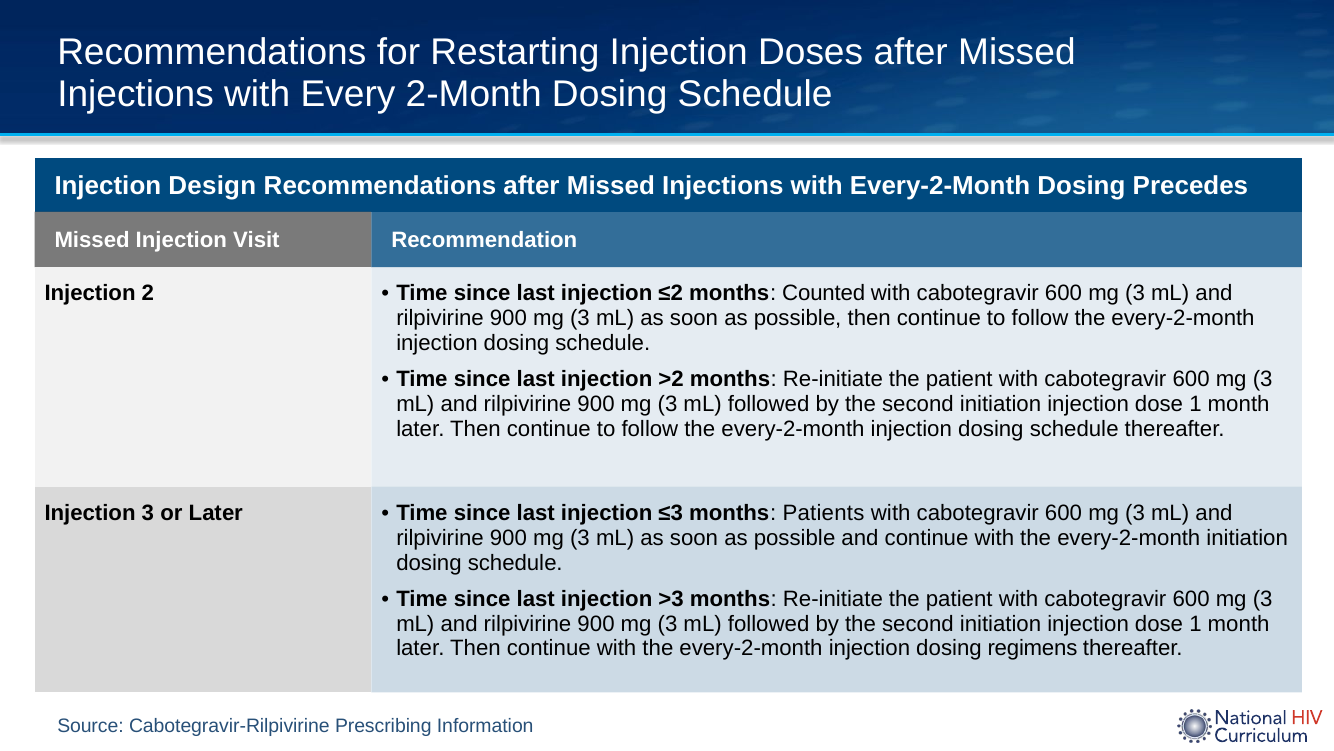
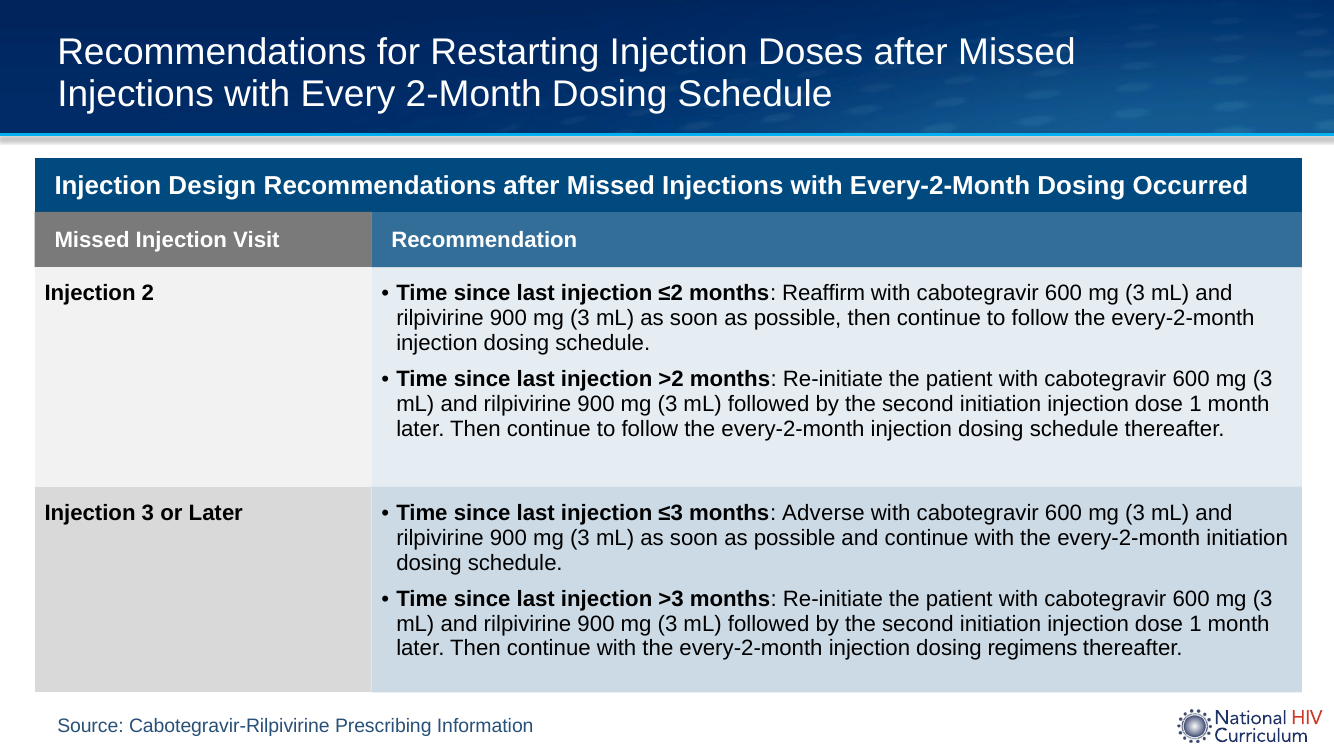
Precedes: Precedes -> Occurred (1190, 185)
Counted: Counted -> Reaffirm (824, 293)
Patients: Patients -> Adverse (824, 513)
